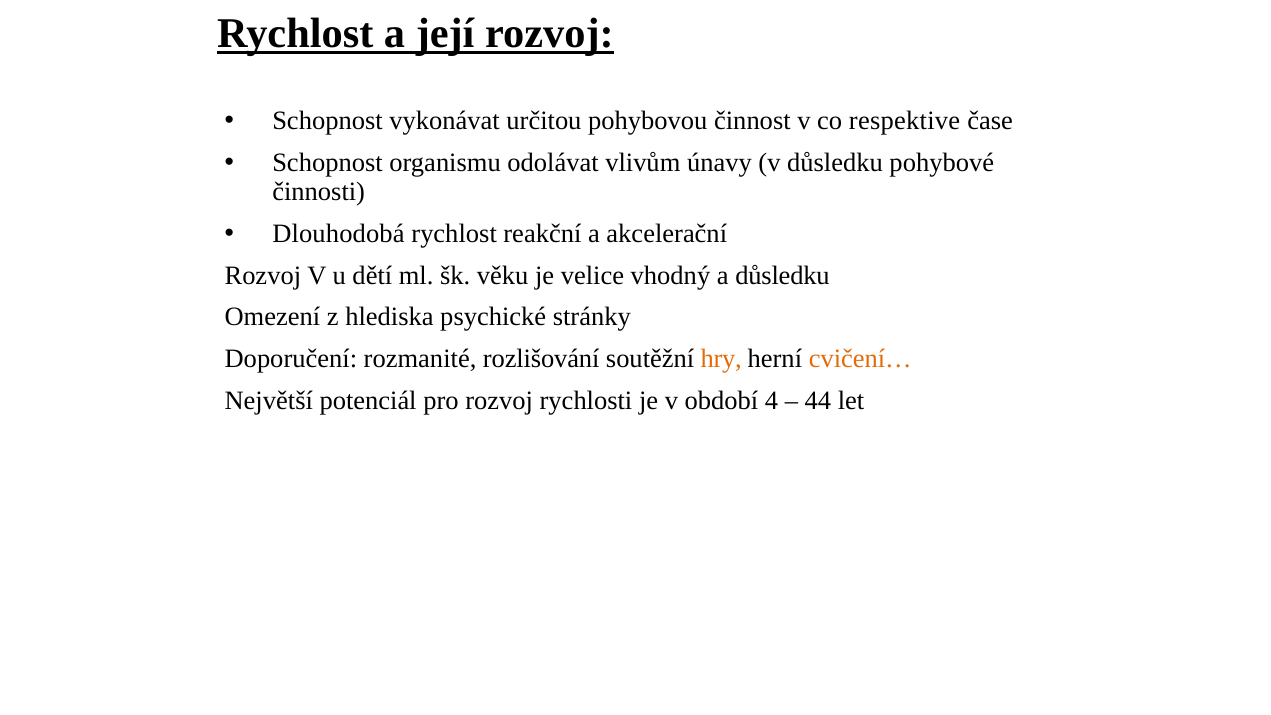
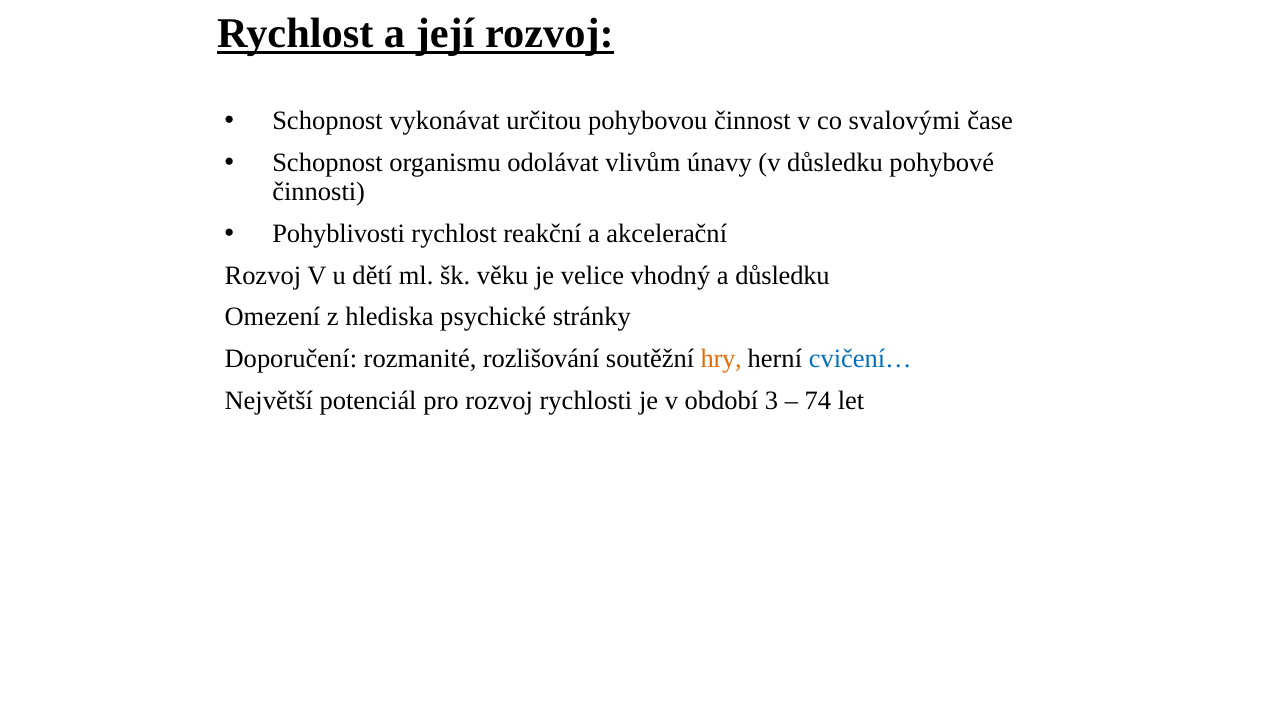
respektive: respektive -> svalovými (905, 121)
Dlouhodobá: Dlouhodobá -> Pohyblivosti (339, 233)
cvičení… colour: orange -> blue (860, 359)
4: 4 -> 3 (772, 401)
44: 44 -> 74 (818, 401)
